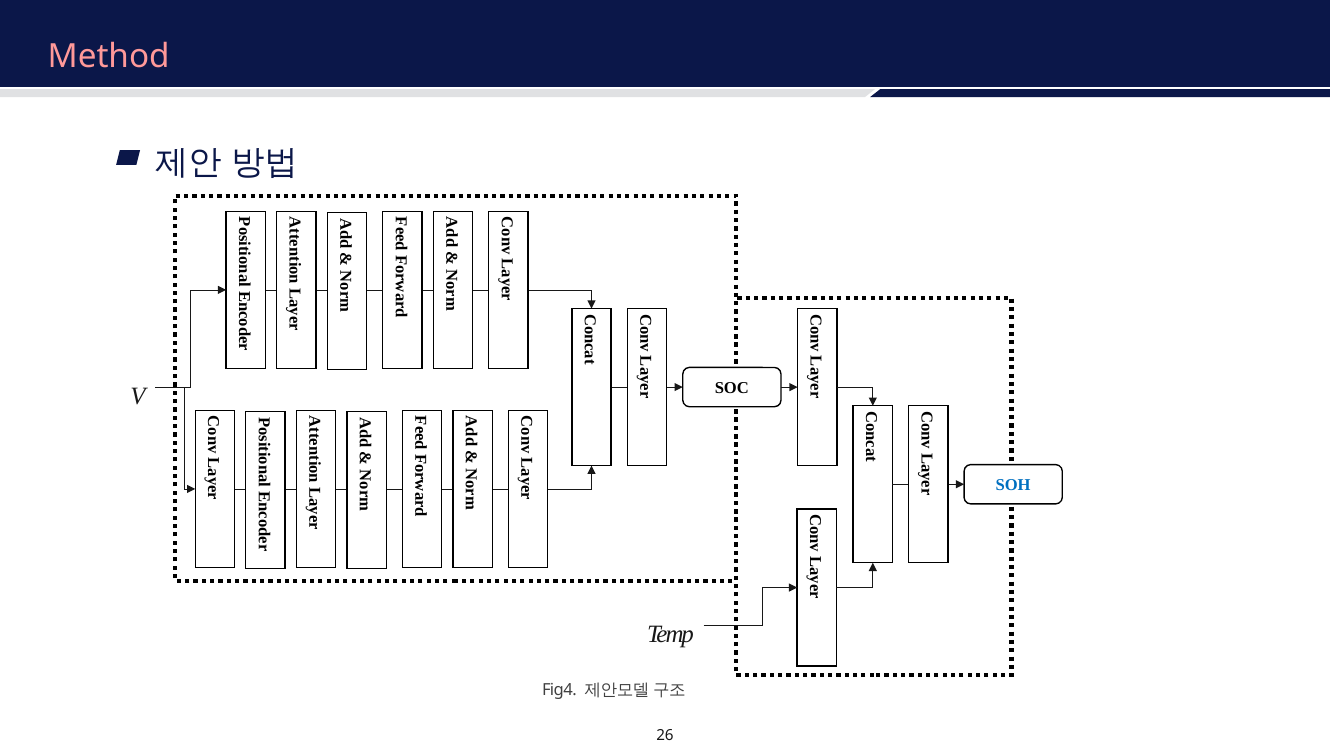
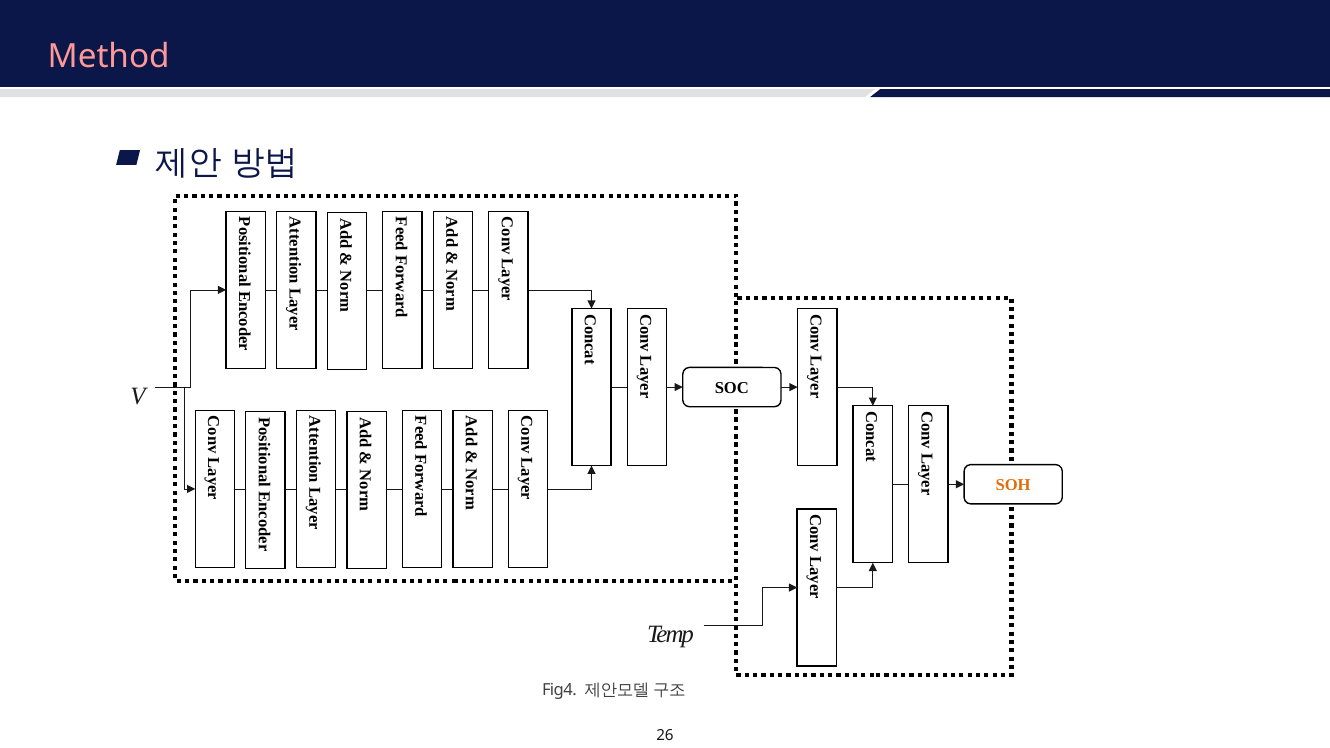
SOH colour: blue -> orange (1013, 485)
